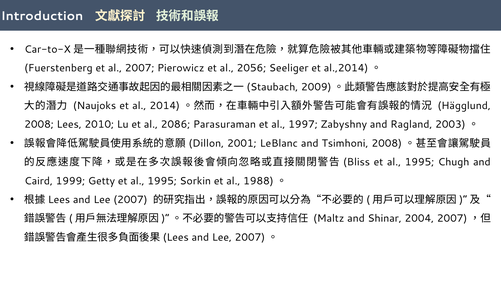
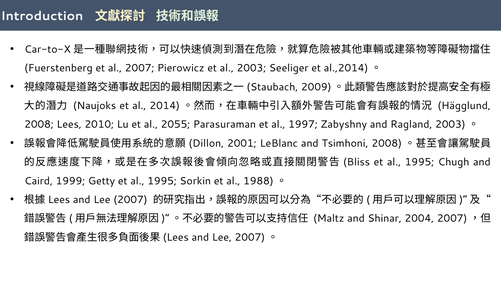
al 2056: 2056 -> 2003 (251, 68)
2086: 2086 -> 2055 (176, 124)
